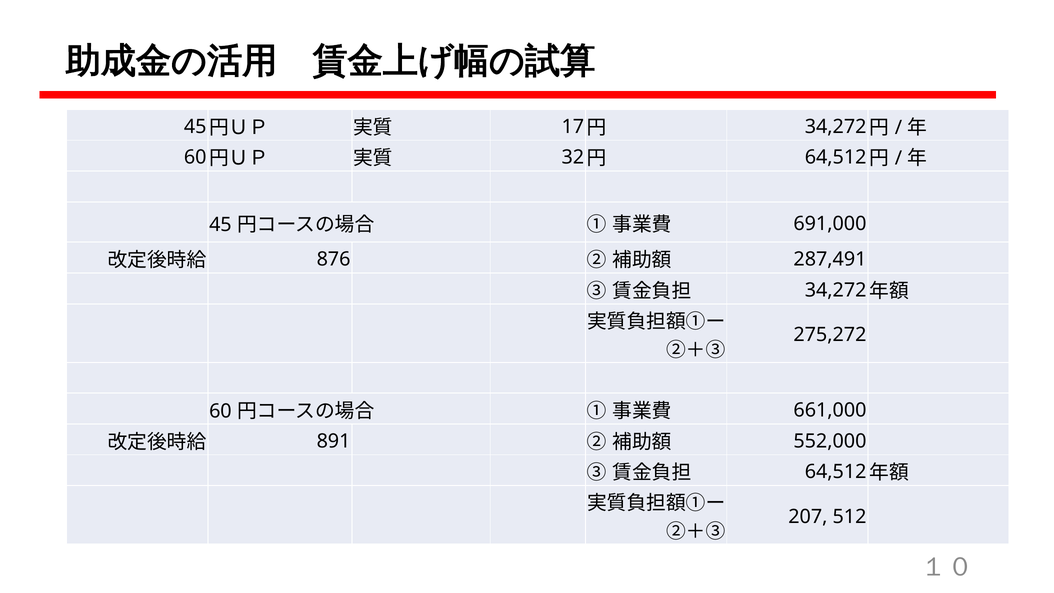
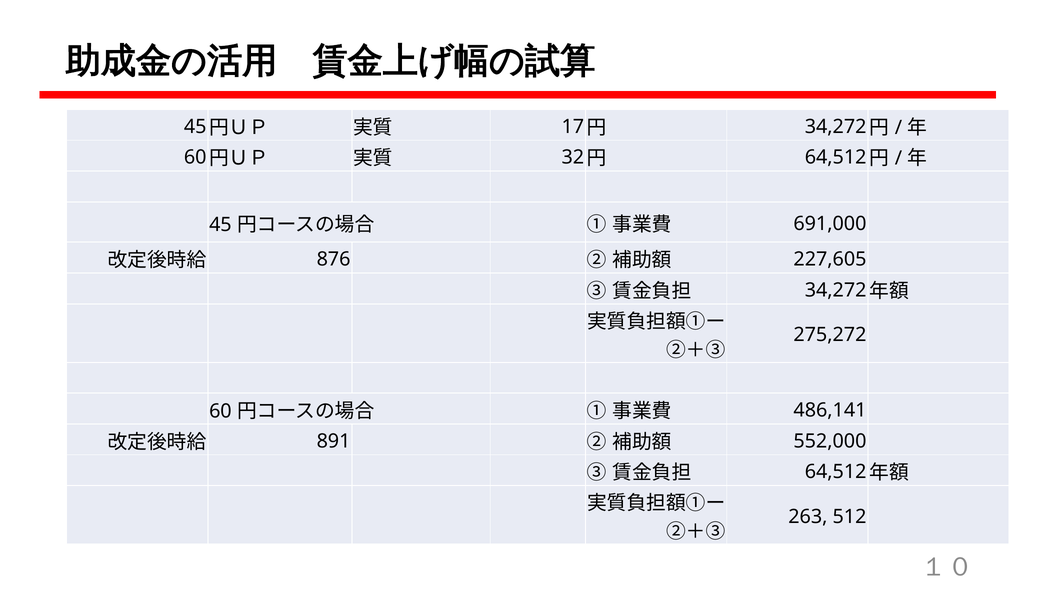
287,491: 287,491 -> 227,605 (830, 259)
661,000: 661,000 -> 486,141 (830, 410)
207: 207 -> 263 (808, 517)
